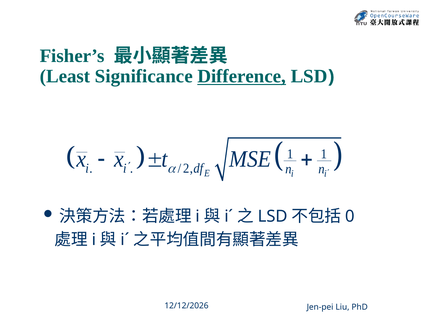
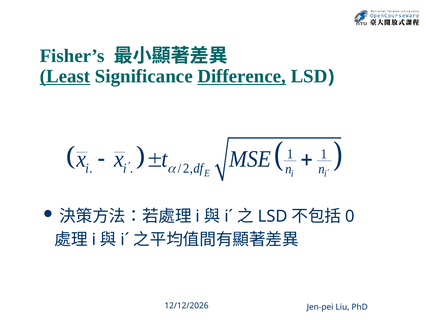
Least underline: none -> present (65, 76)
